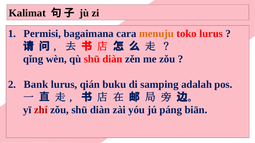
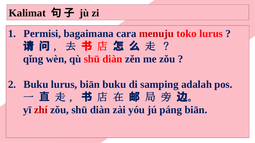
menuju colour: orange -> red (156, 34)
Bank: Bank -> Buku (36, 85)
lurus qián: qián -> biān (90, 85)
